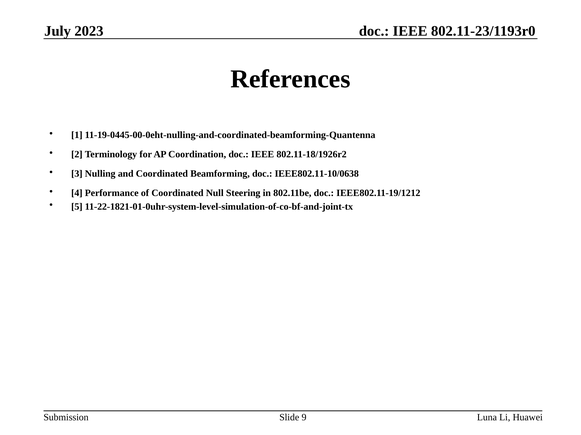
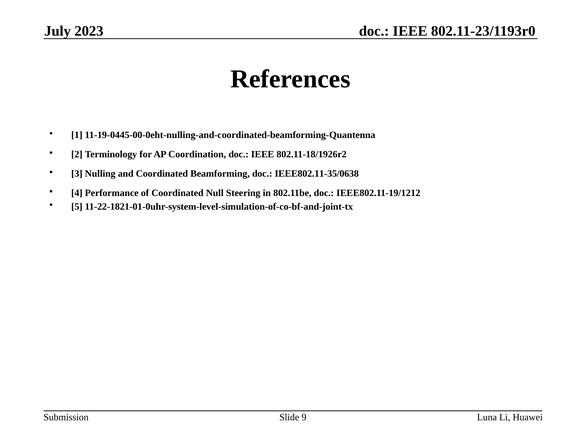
IEEE802.11-10/0638: IEEE802.11-10/0638 -> IEEE802.11-35/0638 (317, 174)
